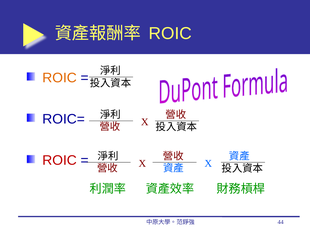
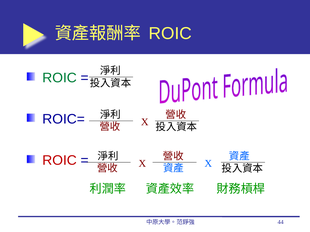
ROIC colour: orange -> green (60, 78)
